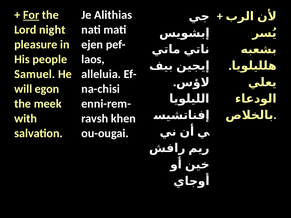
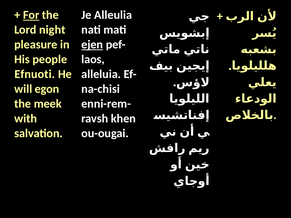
Alithias: Alithias -> Alleulia (113, 15)
ejen underline: none -> present (92, 45)
Samuel: Samuel -> Efnuoti (35, 74)
